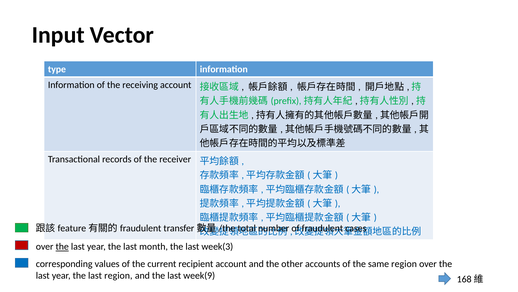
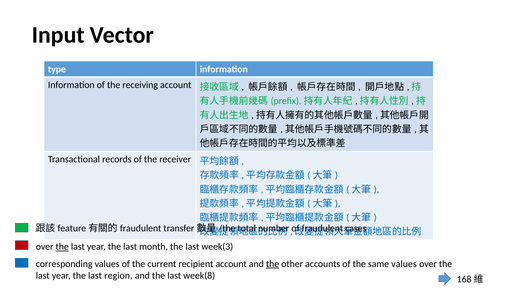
the underline: none -> present (273, 263)
same region: region -> values (404, 263)
week(9: week(9 -> week(8 (199, 275)
